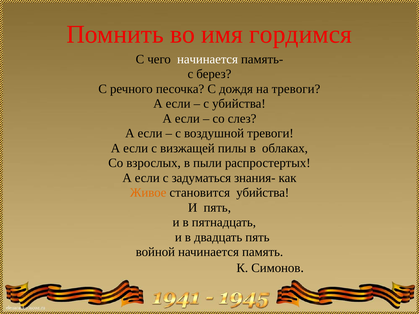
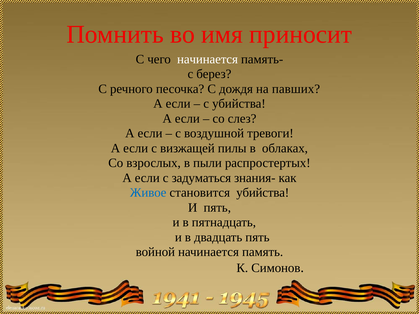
гордимся: гордимся -> приносит (301, 34)
на тревоги: тревоги -> павших (296, 89)
Живое colour: orange -> blue (148, 193)
